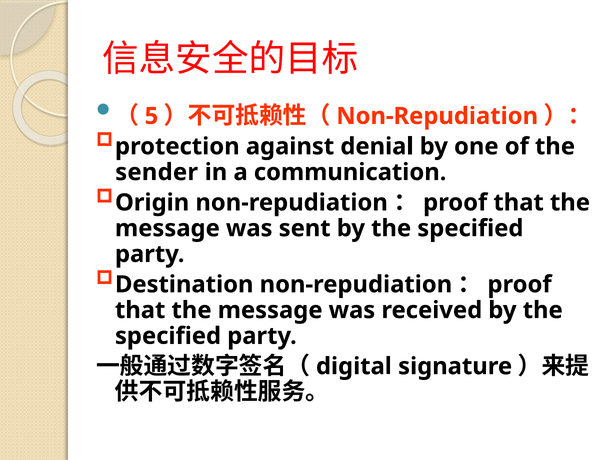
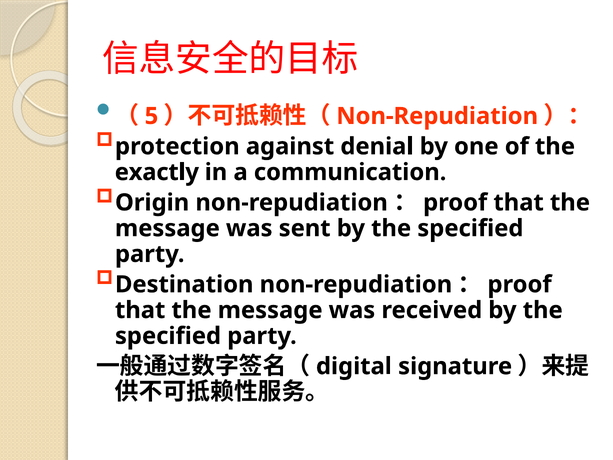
sender: sender -> exactly (157, 172)
